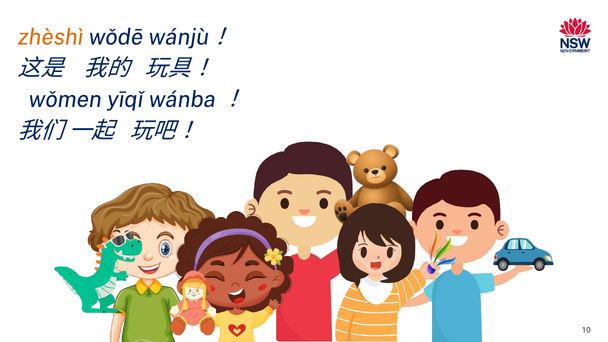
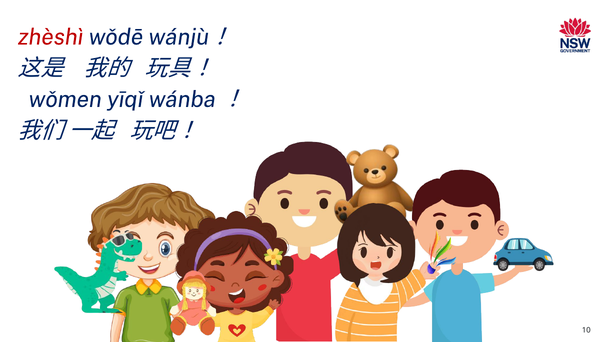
zhèshì colour: orange -> red (51, 37)
